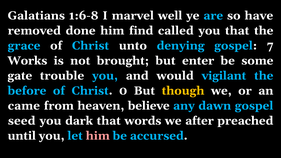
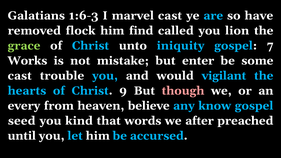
1:6-8: 1:6-8 -> 1:6-3 (84, 16)
marvel well: well -> cast (170, 16)
done: done -> flock (81, 31)
you that: that -> lion (237, 31)
grace colour: light blue -> light green (24, 46)
denying: denying -> iniquity (181, 46)
brought: brought -> mistake (123, 61)
gate: gate -> cast (20, 76)
before: before -> hearts (27, 91)
0: 0 -> 9 (123, 91)
though colour: yellow -> pink (183, 91)
came: came -> every (24, 106)
dawn: dawn -> know (215, 106)
dark: dark -> kind (79, 121)
him colour: pink -> white (98, 136)
